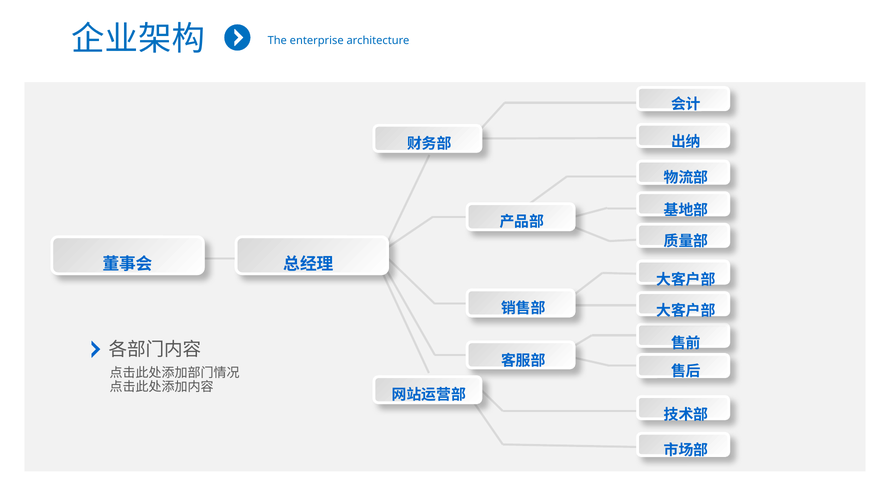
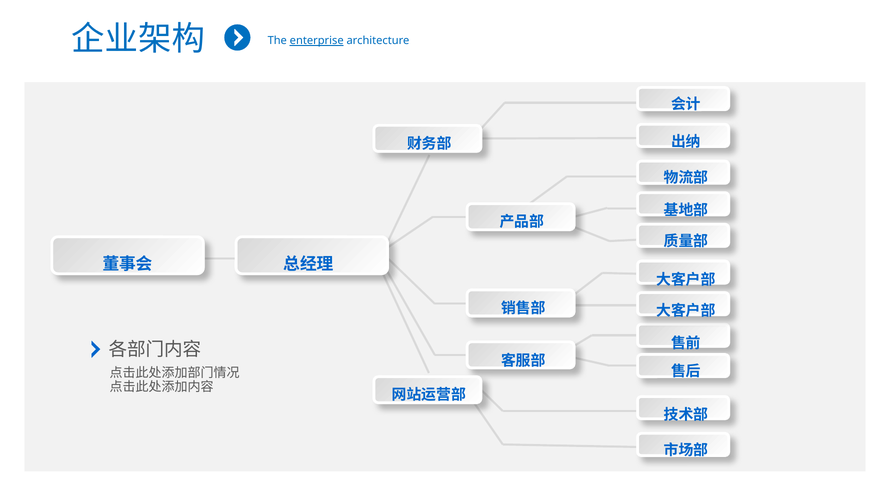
enterprise underline: none -> present (317, 41)
